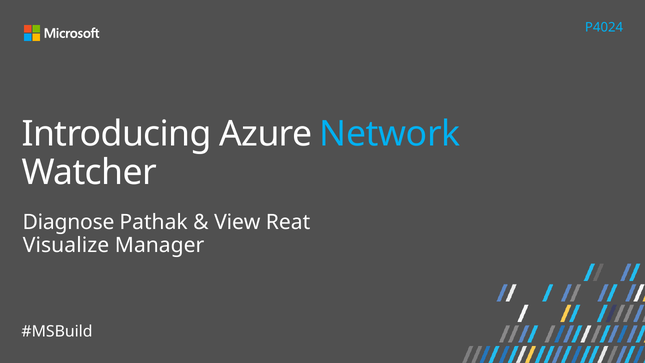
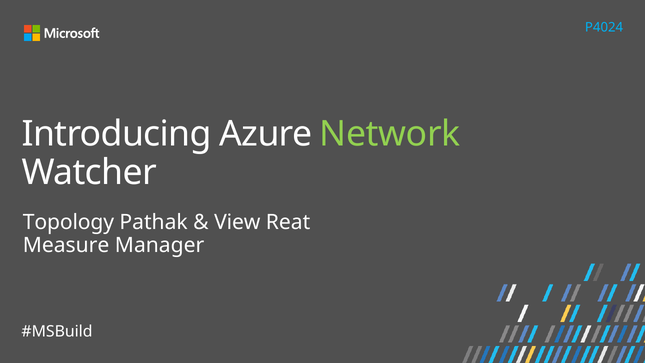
Network colour: light blue -> light green (390, 134)
Diagnose: Diagnose -> Topology (68, 222)
Visualize: Visualize -> Measure (66, 245)
